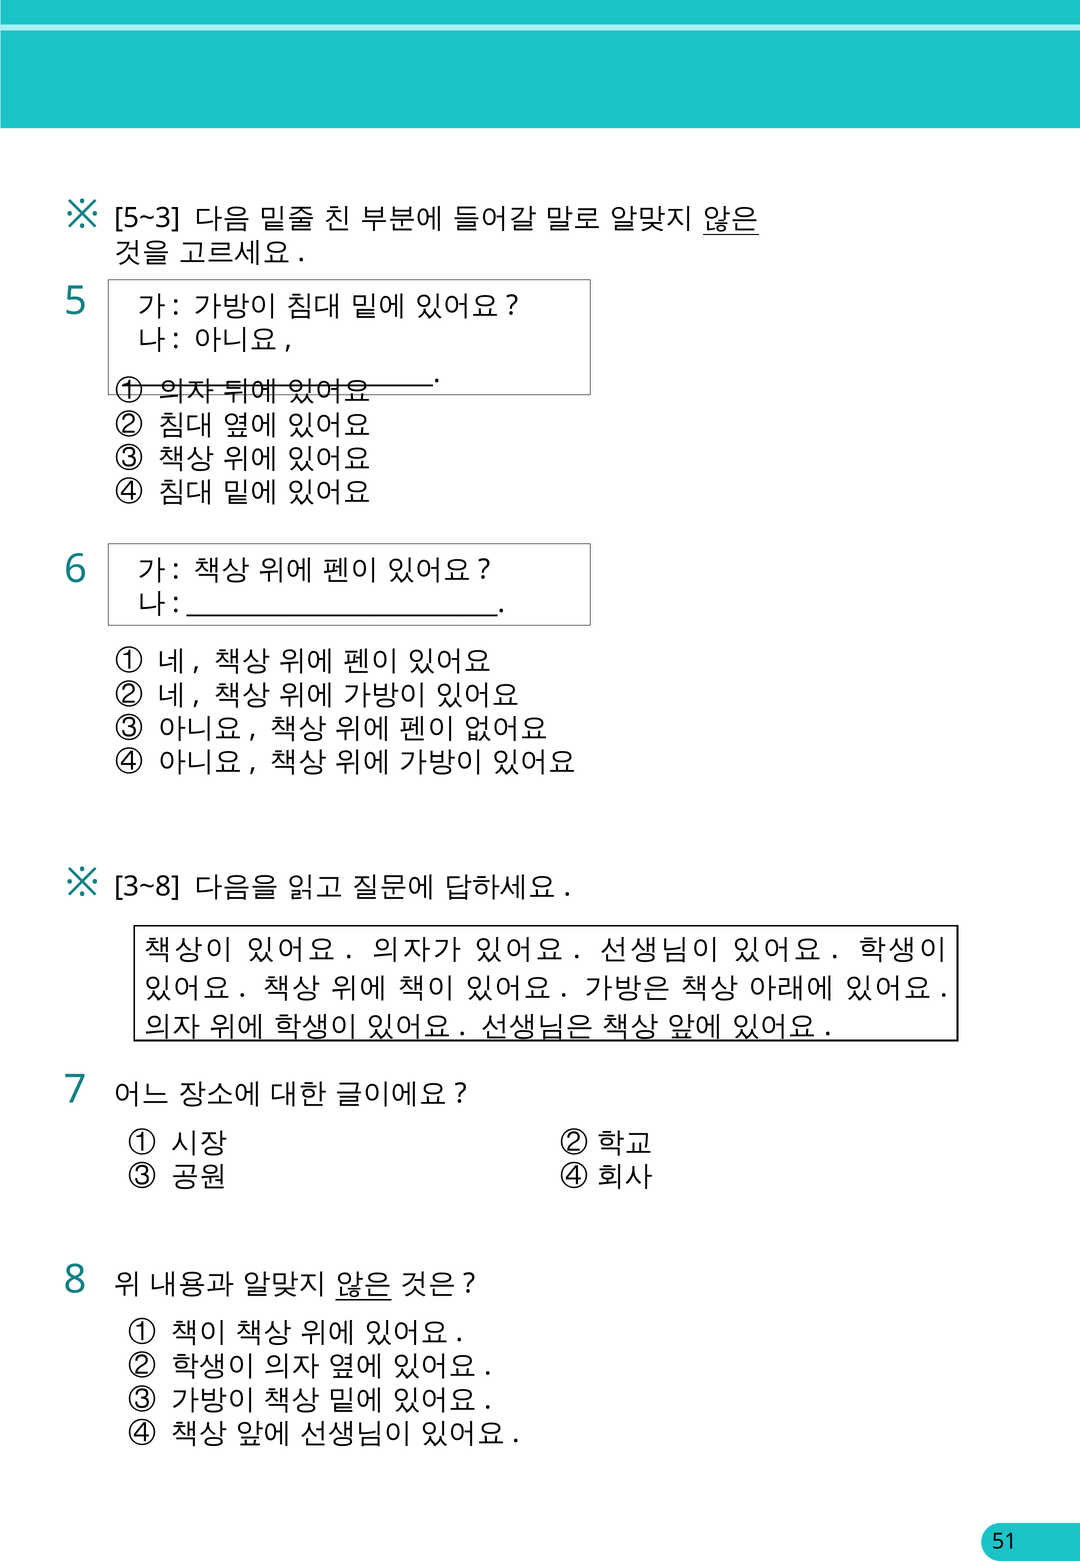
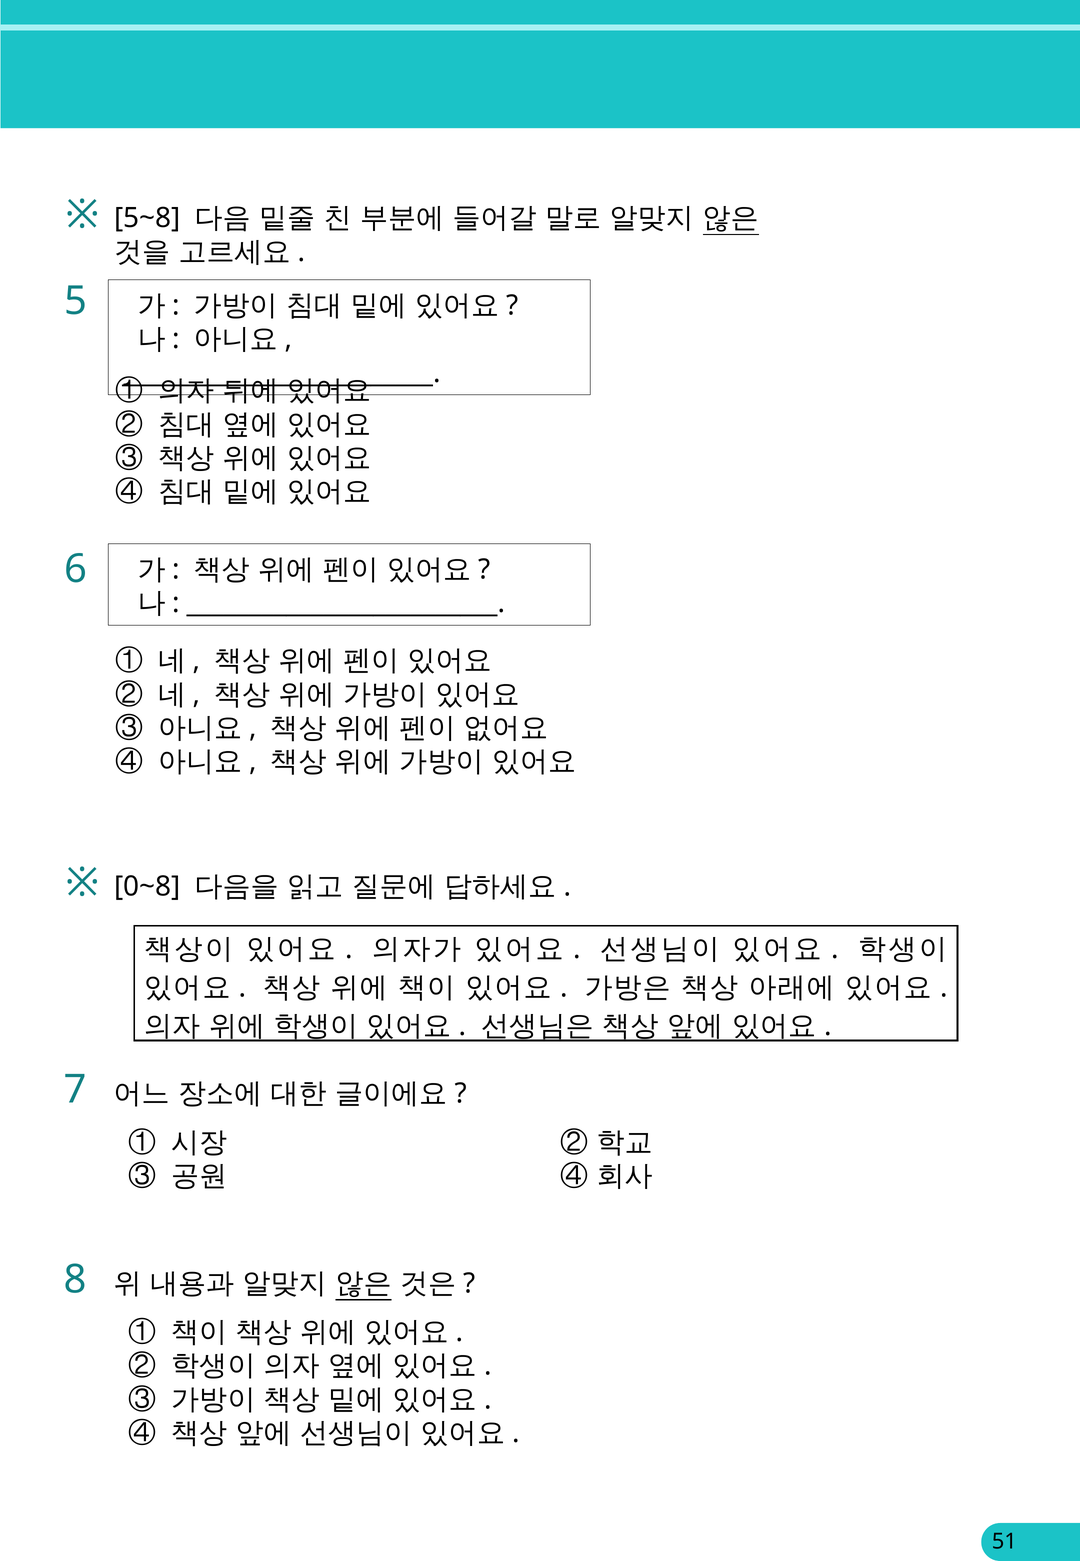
5~3: 5~3 -> 5~8 (147, 218)
3~8: 3~8 -> 0~8 (147, 886)
